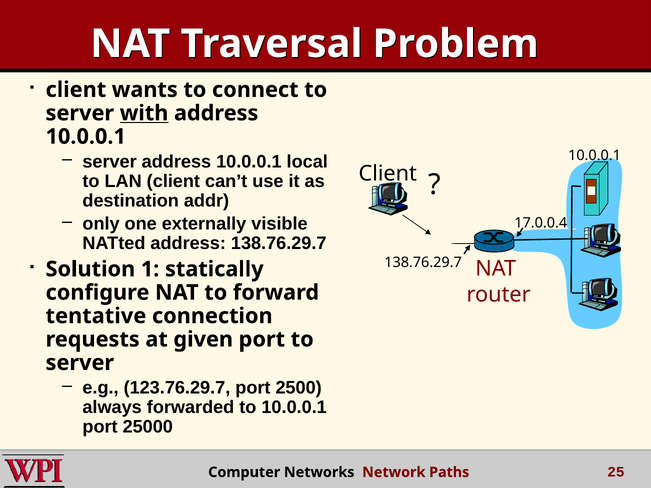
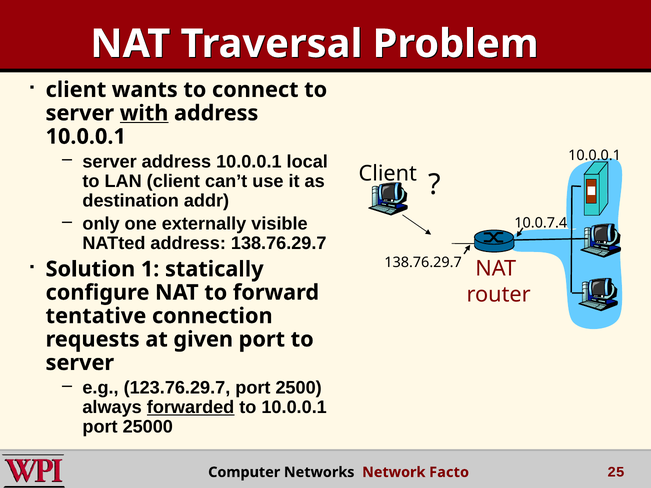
17.0.0.4: 17.0.0.4 -> 10.0.7.4 (541, 223)
forwarded underline: none -> present (191, 408)
Paths: Paths -> Facto (449, 472)
